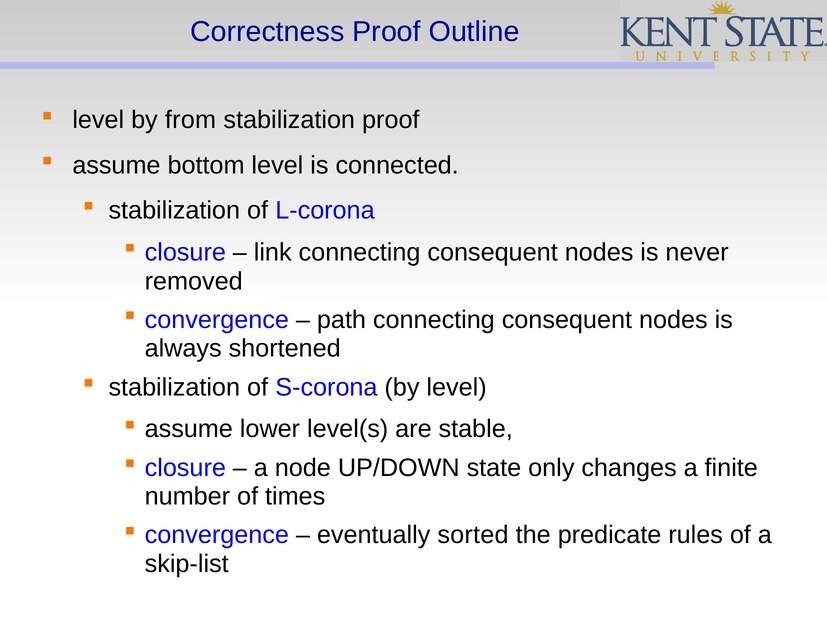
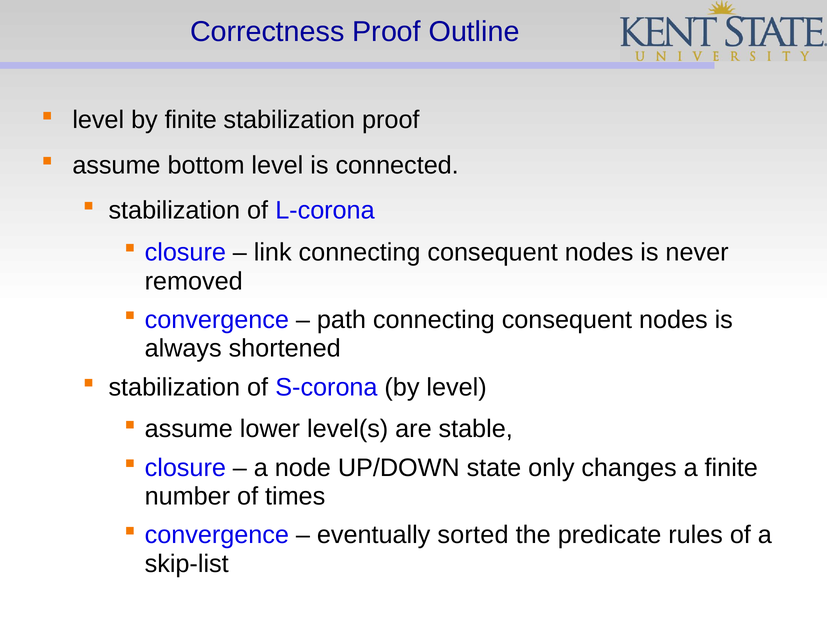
by from: from -> finite (191, 120)
